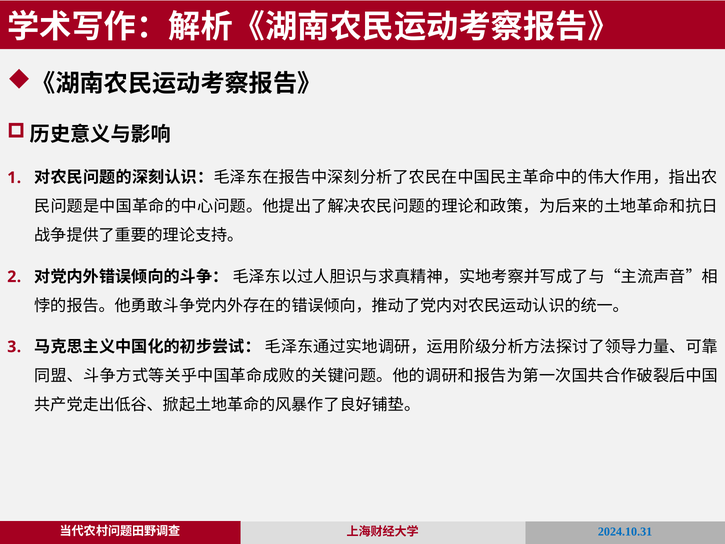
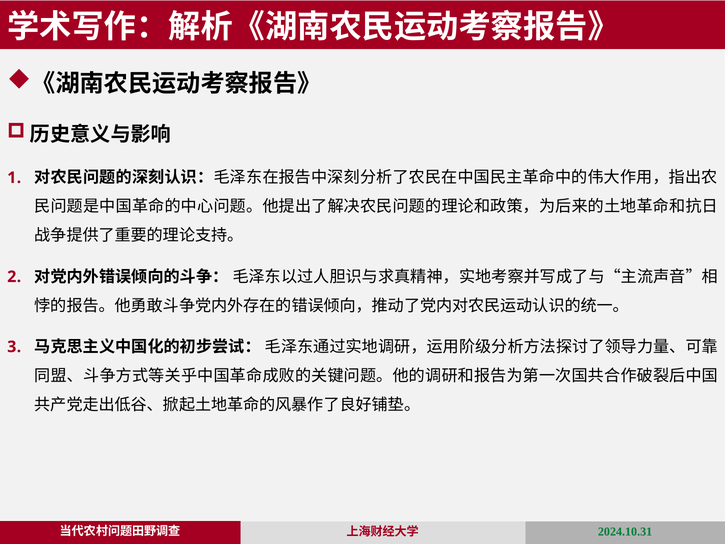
2024.10.31 colour: blue -> green (625, 531)
